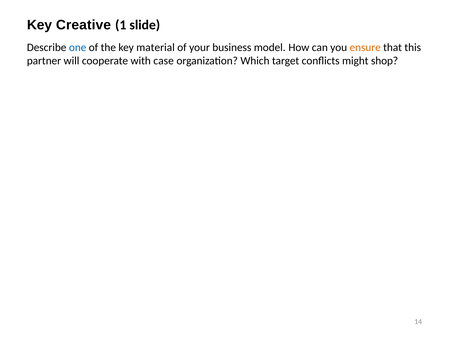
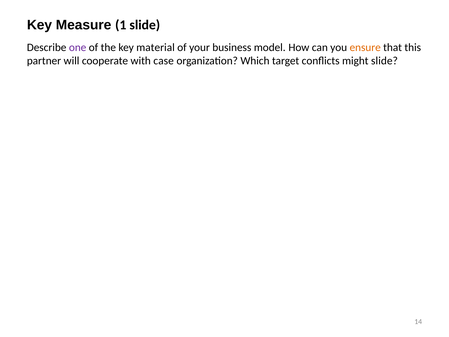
Creative: Creative -> Measure (84, 25)
one colour: blue -> purple (78, 47)
might shop: shop -> slide (384, 61)
